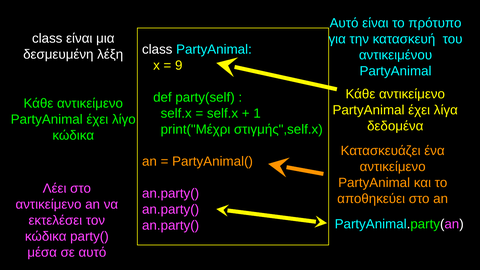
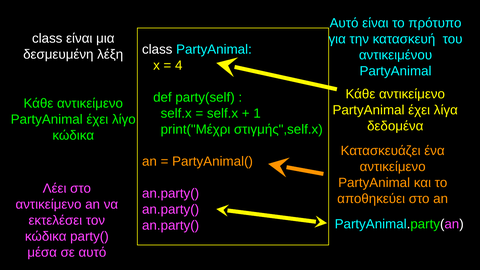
9: 9 -> 4 (179, 65)
